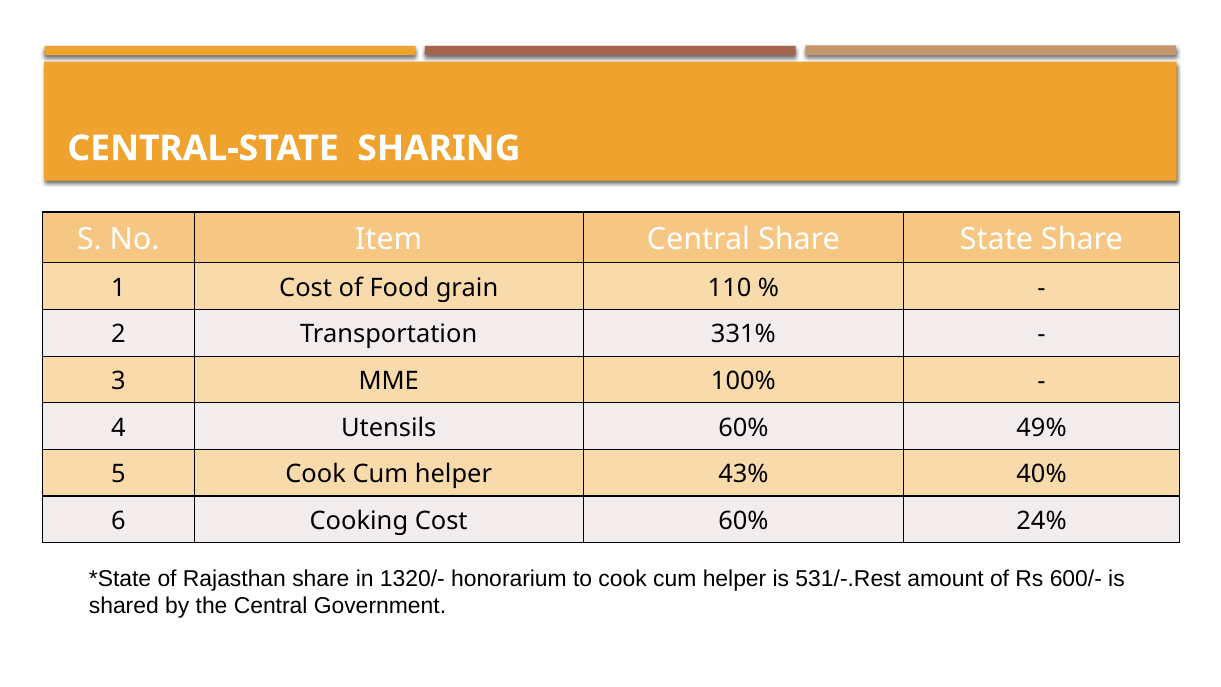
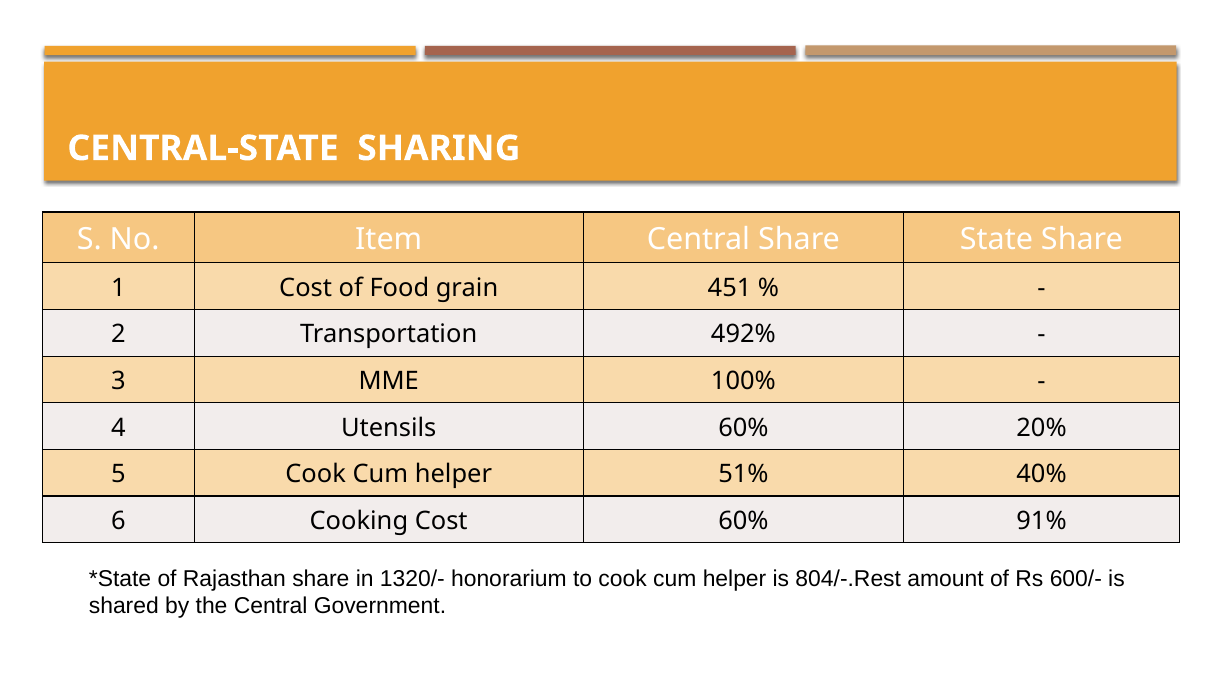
110: 110 -> 451 (730, 288)
331%: 331% -> 492% (743, 334)
49%: 49% -> 20% (1042, 427)
43%: 43% -> 51% (743, 474)
24%: 24% -> 91% (1042, 521)
531/-.Rest: 531/-.Rest -> 804/-.Rest (848, 579)
